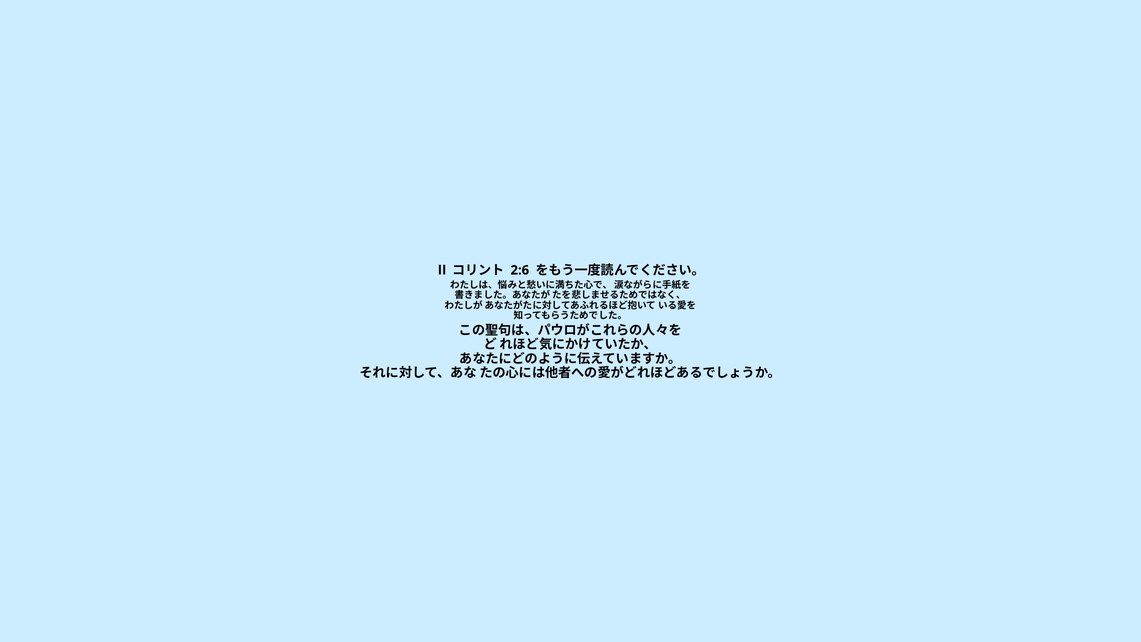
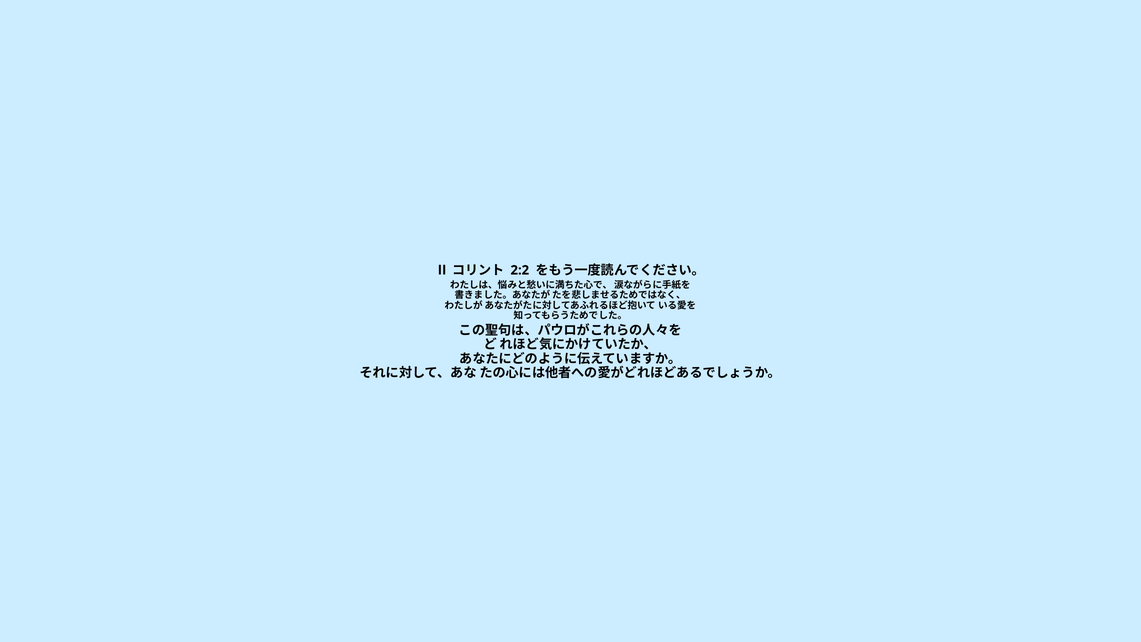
2:6: 2:6 -> 2:2 (520, 270)
